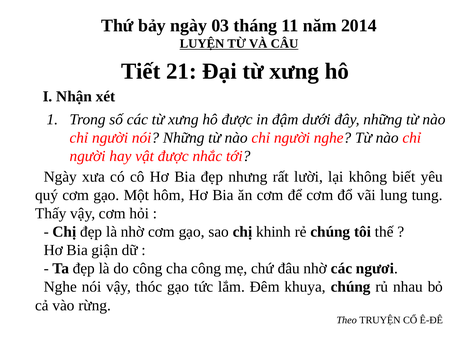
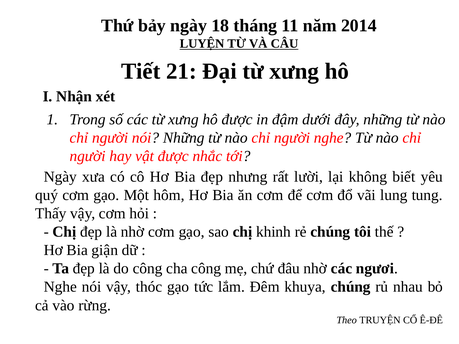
03: 03 -> 18 (220, 26)
